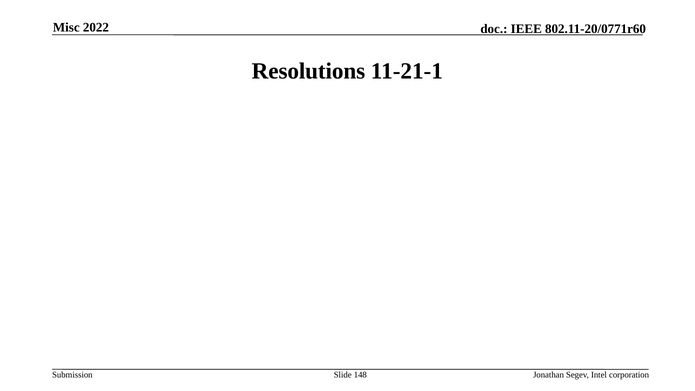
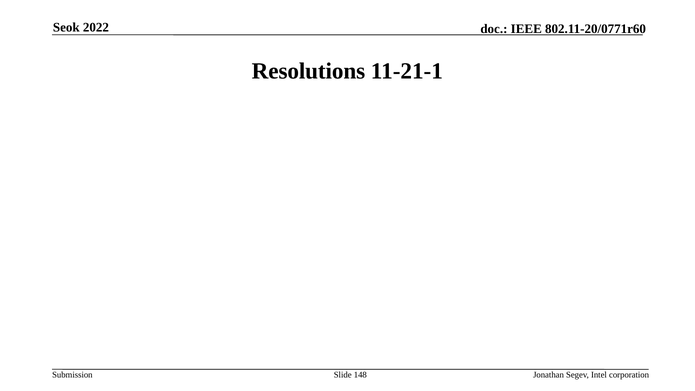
Misc: Misc -> Seok (66, 28)
